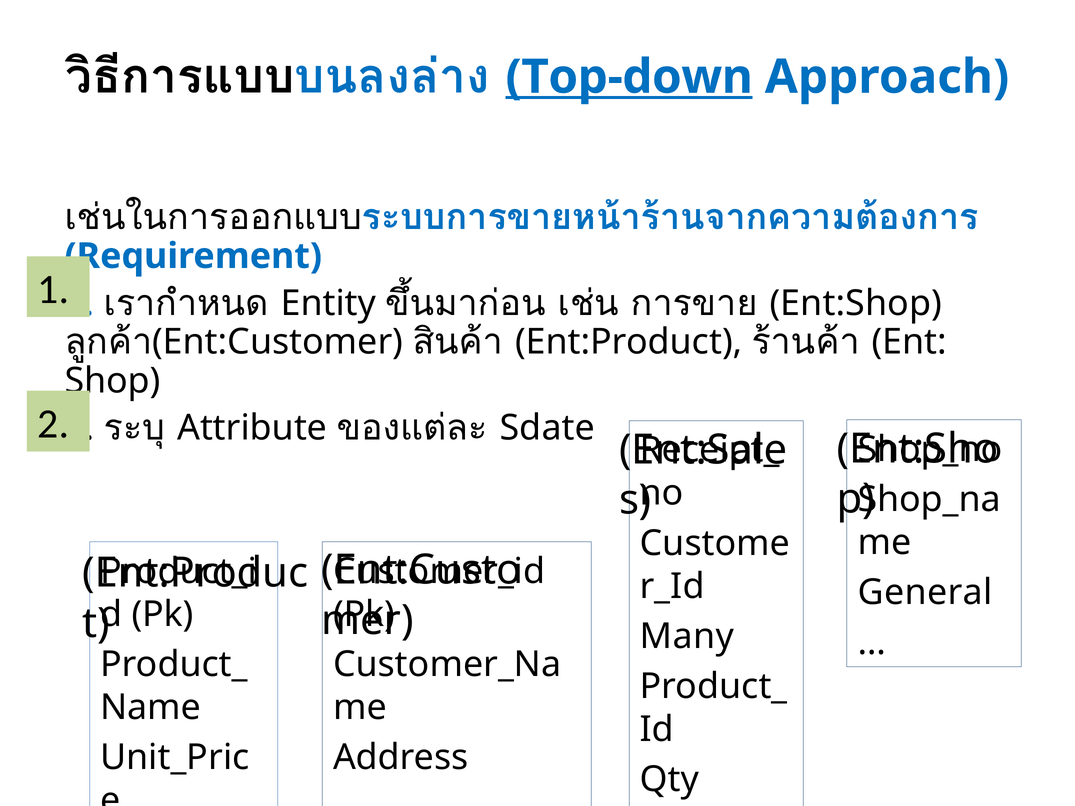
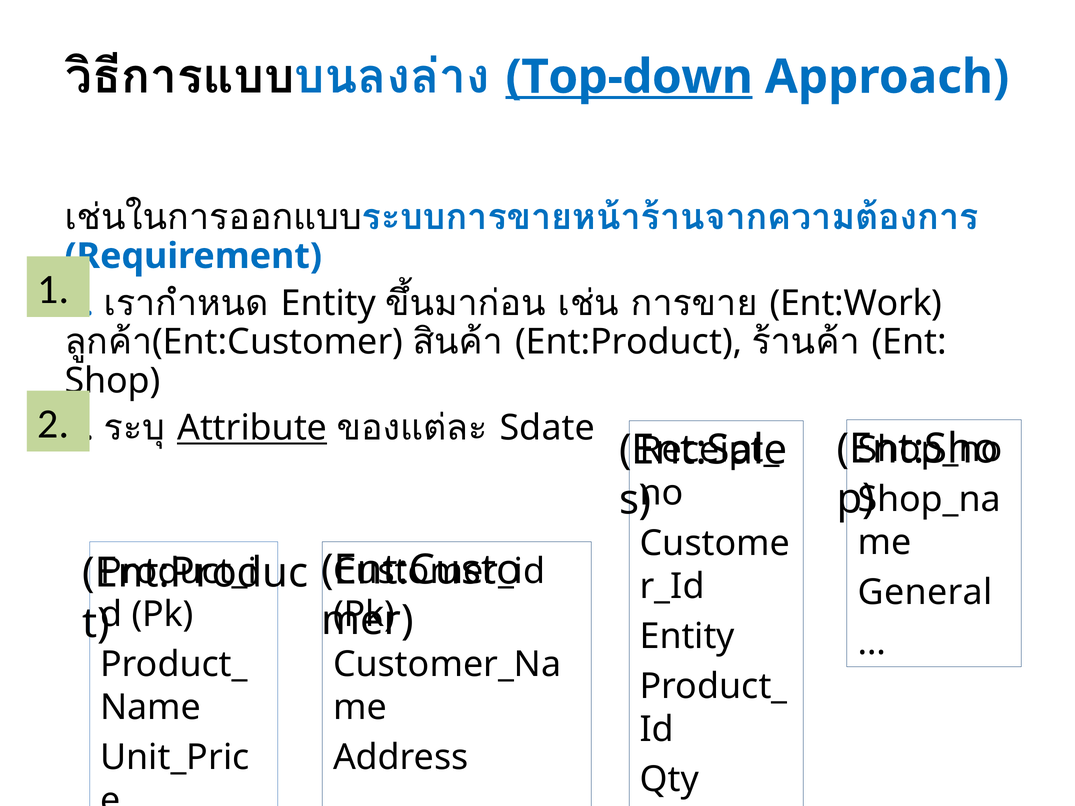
Ent:Shop: Ent:Shop -> Ent:Work (856, 303)
Attribute underline: none -> present (252, 428)
Many: Many -> Entity (687, 637)
